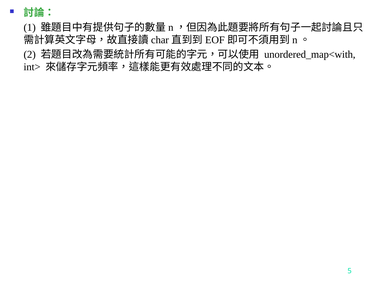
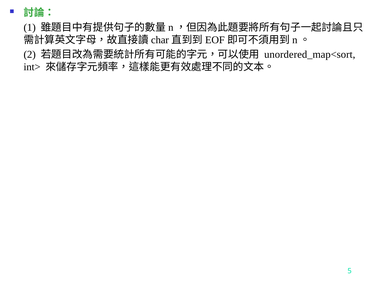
unordered_map<with: unordered_map<with -> unordered_map<sort (310, 54)
